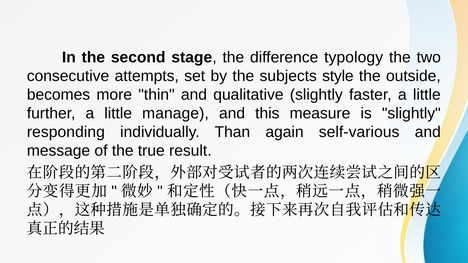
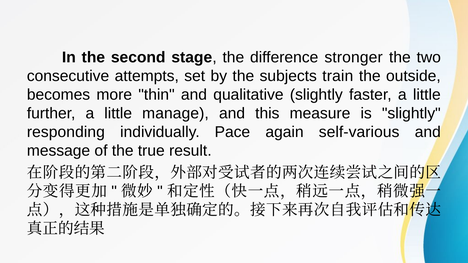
typology: typology -> stronger (354, 57)
style: style -> train (338, 76)
Than: Than -> Pace (232, 132)
